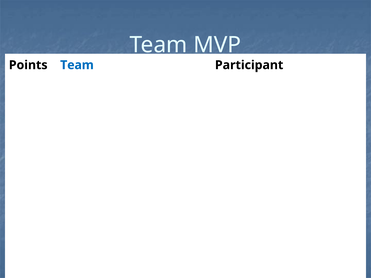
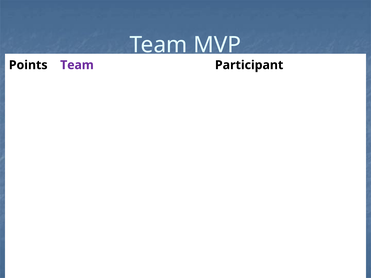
Team colour: blue -> purple (77, 65)
